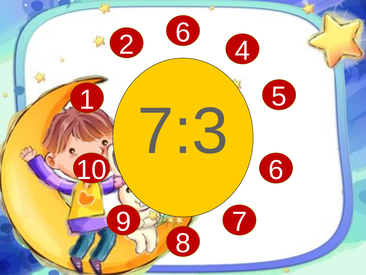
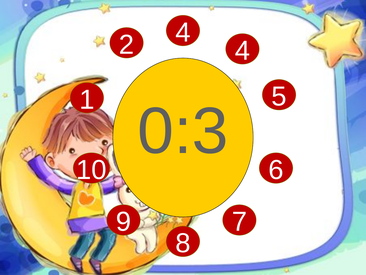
2 6: 6 -> 4 (183, 32)
7:3: 7:3 -> 0:3 (183, 131)
